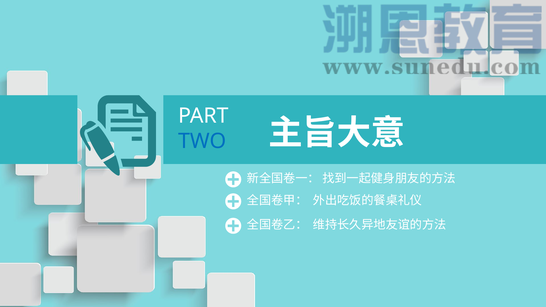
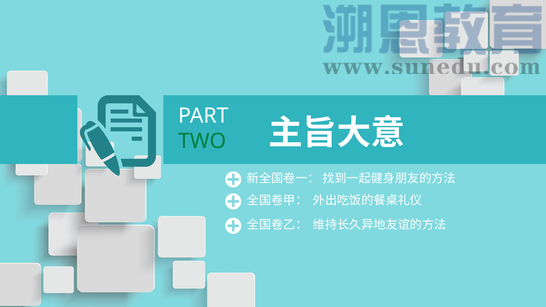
TWO colour: blue -> green (202, 141)
